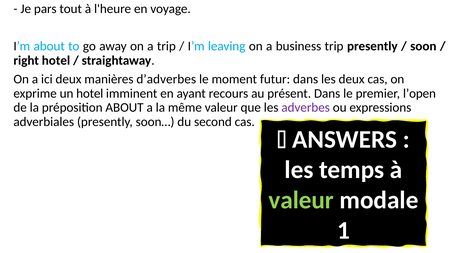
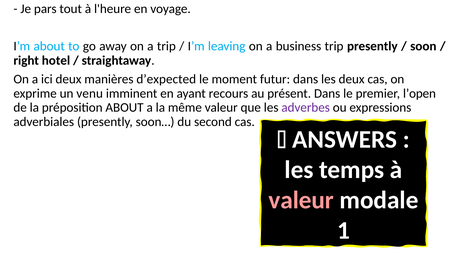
d’adverbes: d’adverbes -> d’expected (166, 79)
un hotel: hotel -> venu (90, 93)
valeur colour: light green -> pink (301, 200)
